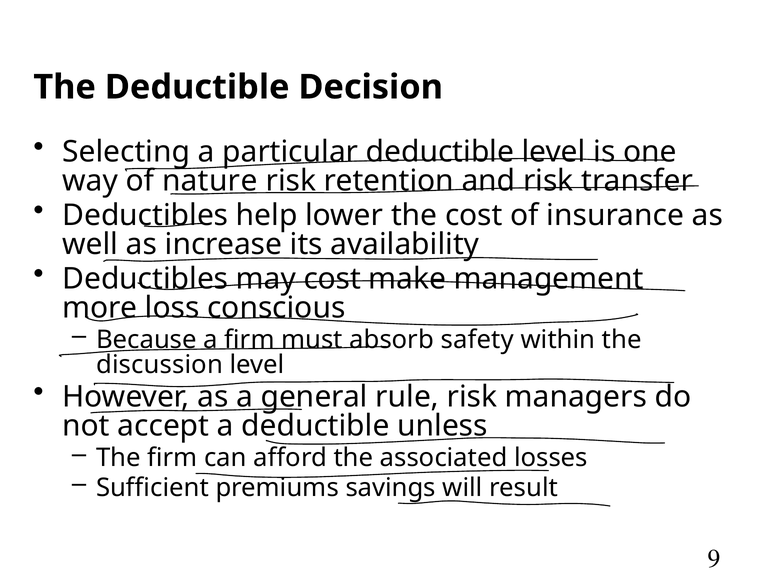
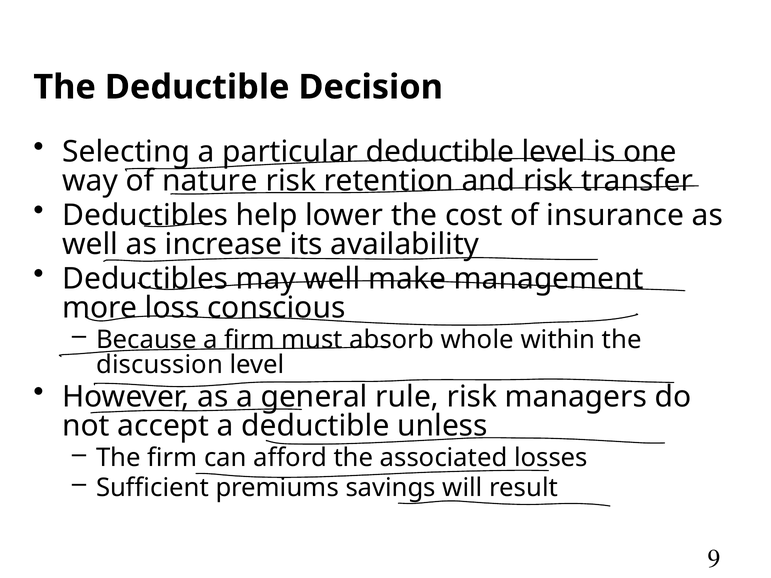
may cost: cost -> well (332, 279)
safety: safety -> whole (477, 340)
